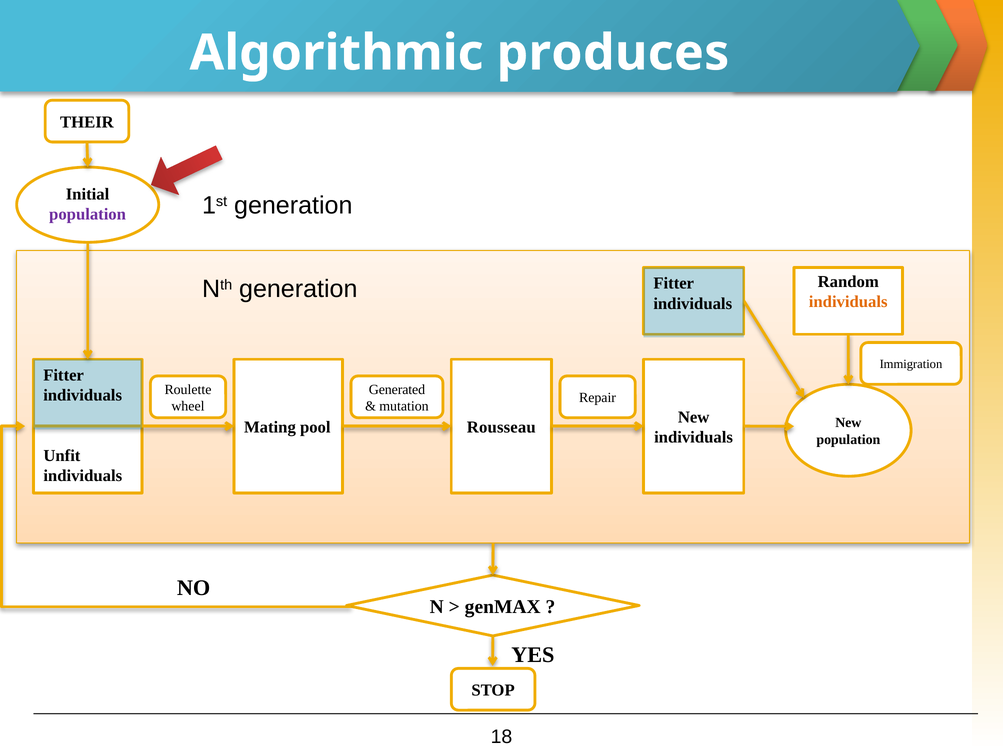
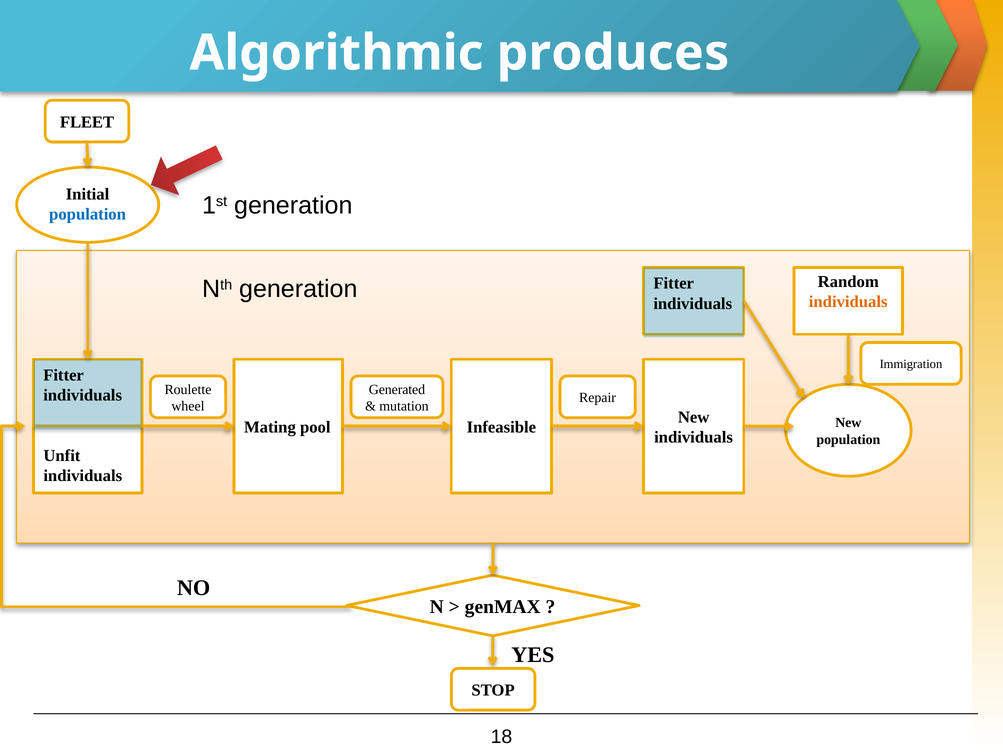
THEIR: THEIR -> FLEET (87, 122)
population colour: purple -> blue (88, 214)
Rousseau: Rousseau -> Infeasible (501, 427)
